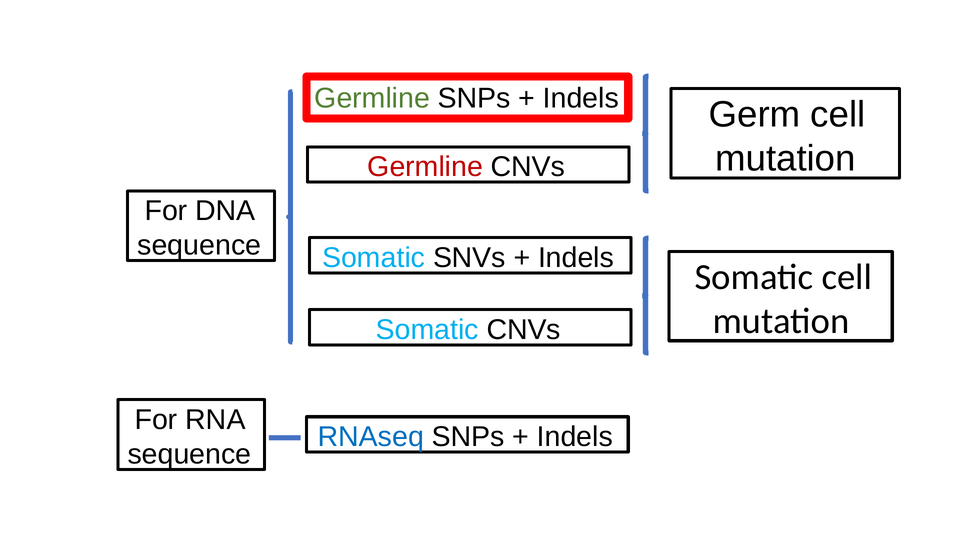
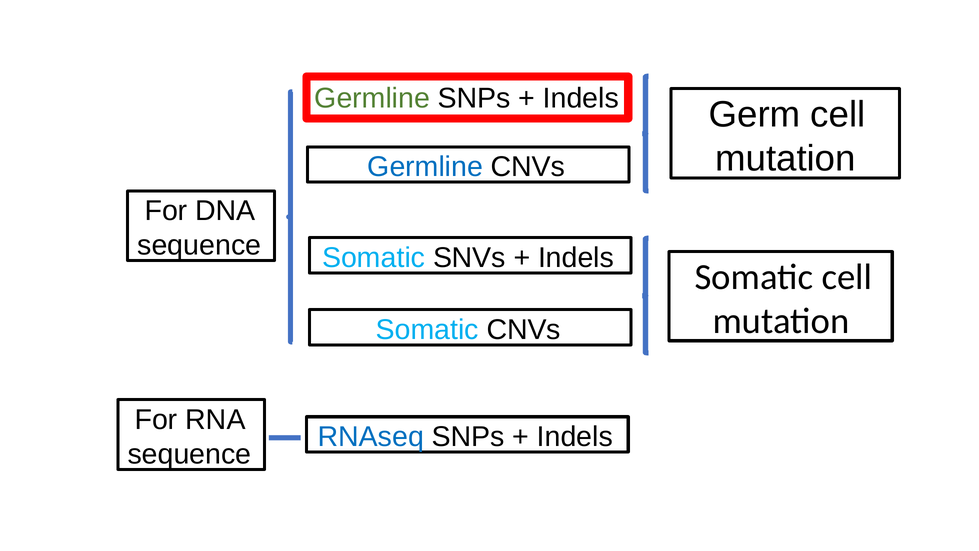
Germline colour: red -> blue (425, 167)
